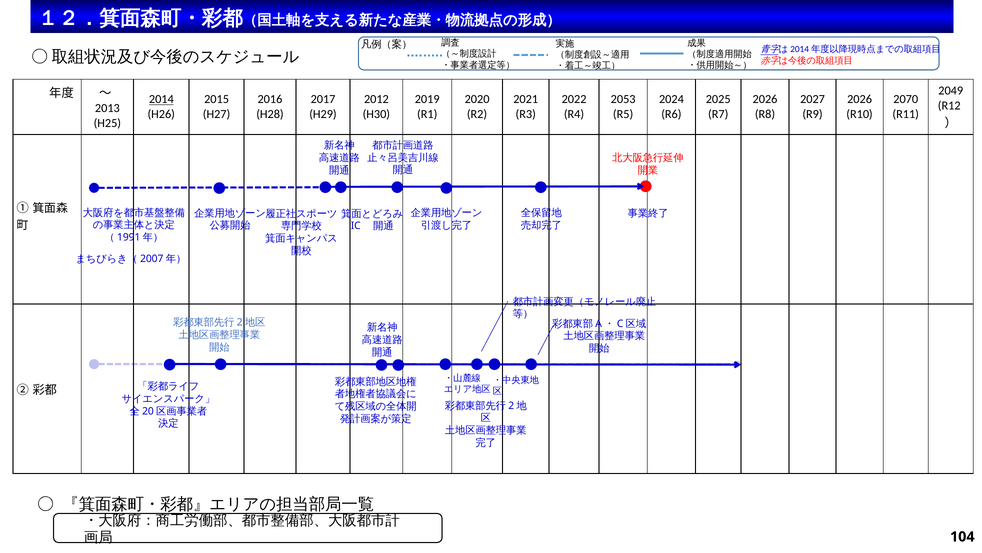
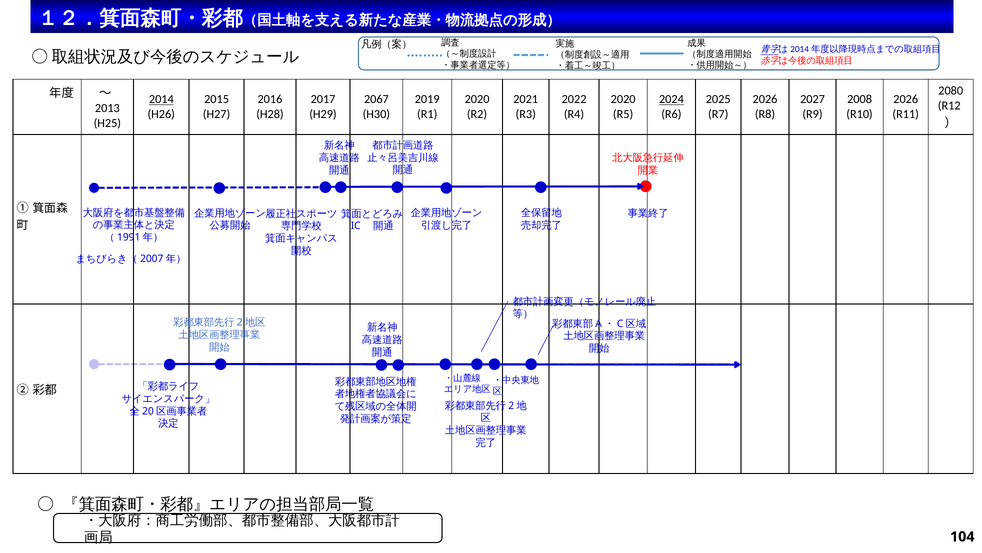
2049: 2049 -> 2080 (951, 90)
2012: 2012 -> 2067 (376, 99)
2053: 2053 -> 2020 (623, 99)
2024 underline: none -> present (671, 99)
2026: 2026 -> 2008 (860, 99)
2070: 2070 -> 2026 (906, 99)
